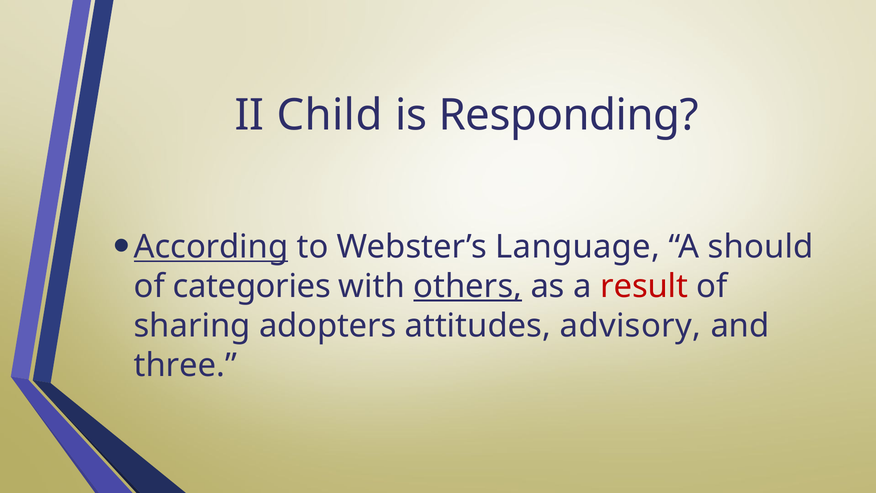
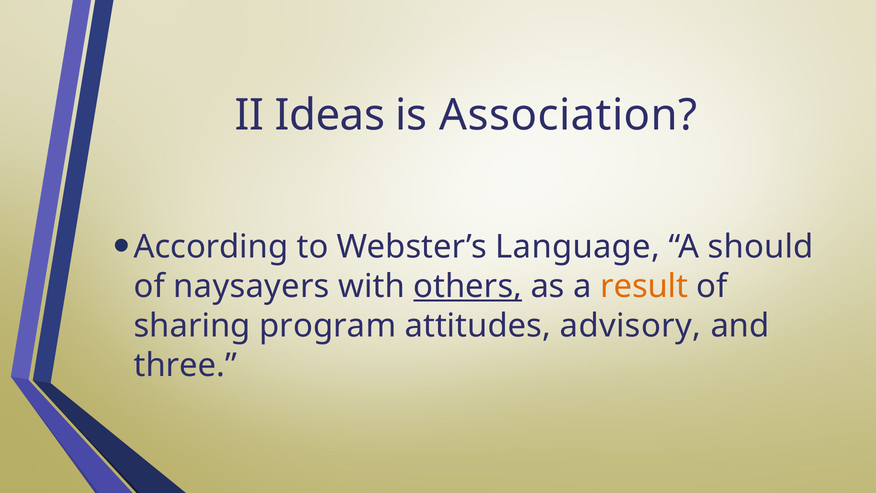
Child: Child -> Ideas (330, 115)
Responding: Responding -> Association (568, 115)
According underline: present -> none (211, 247)
categories: categories -> naysayers (251, 286)
result colour: red -> orange (644, 286)
adopters: adopters -> program (328, 326)
